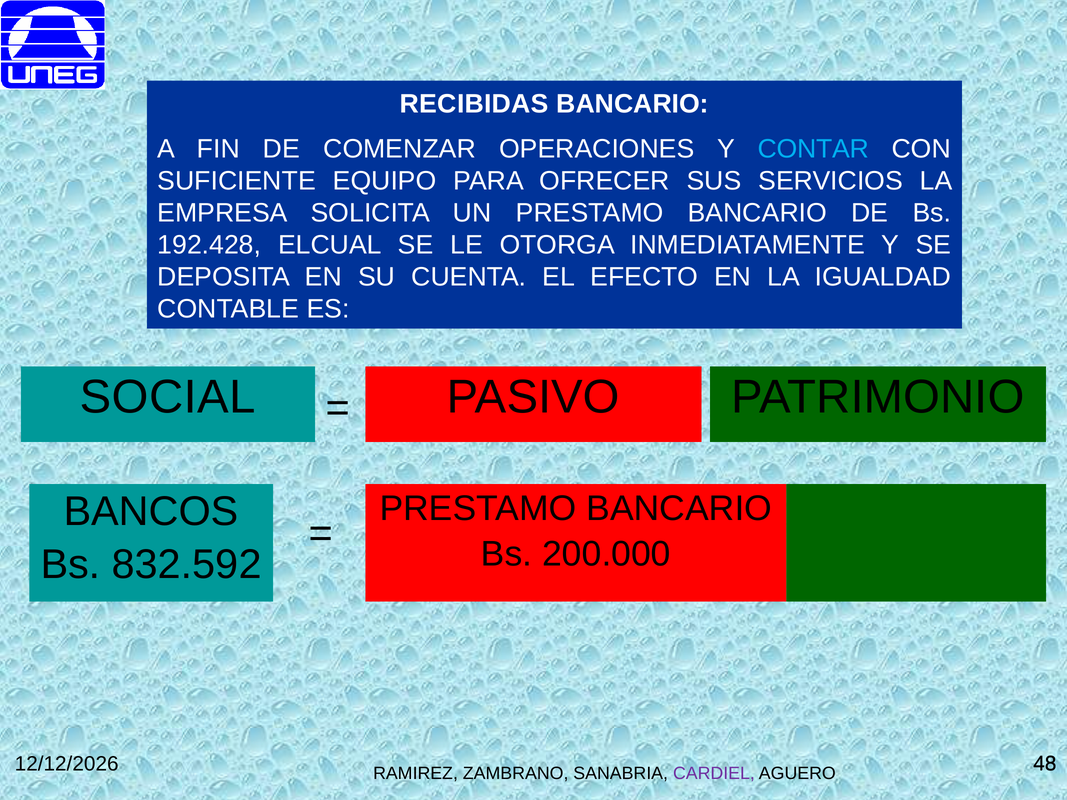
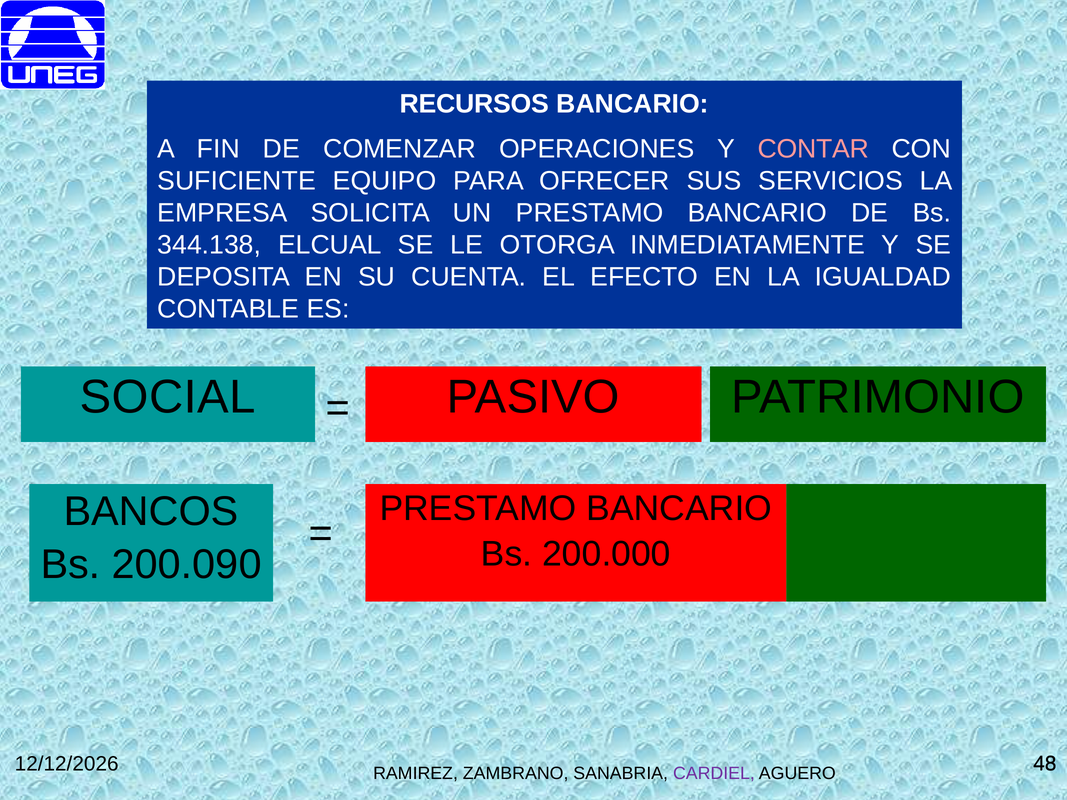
RECIBIDAS: RECIBIDAS -> RECURSOS (475, 104)
CONTAR colour: light blue -> pink (813, 149)
192.428: 192.428 -> 344.138 (209, 245)
832.592: 832.592 -> 200.090 (187, 565)
